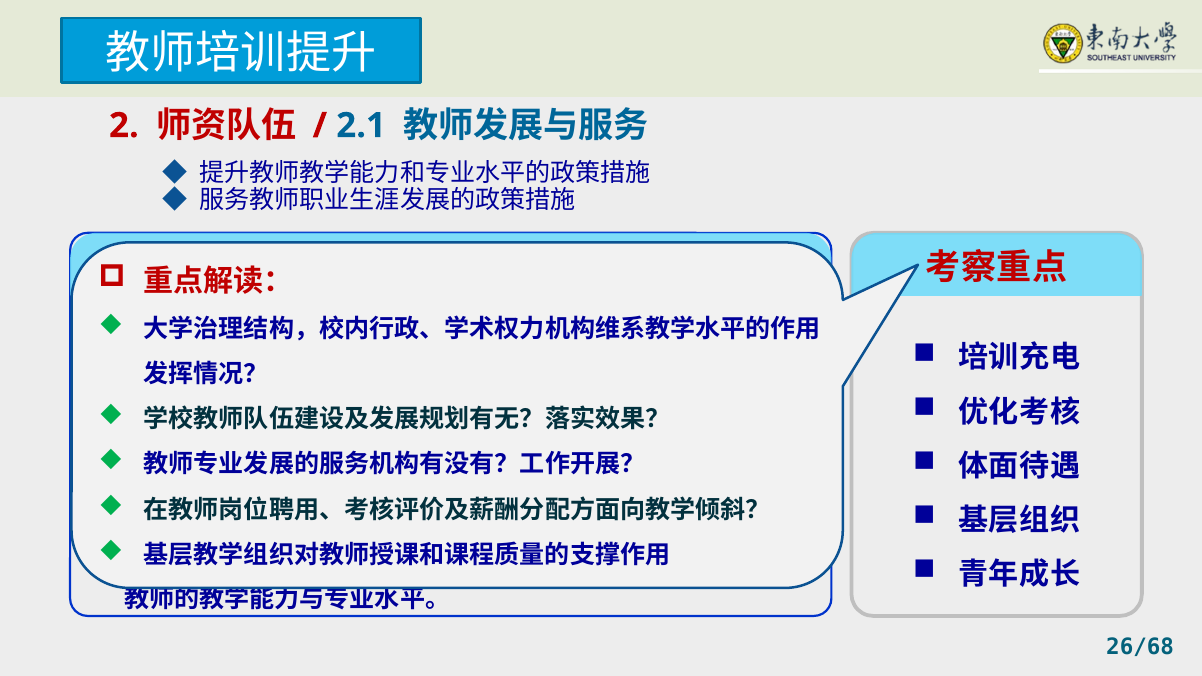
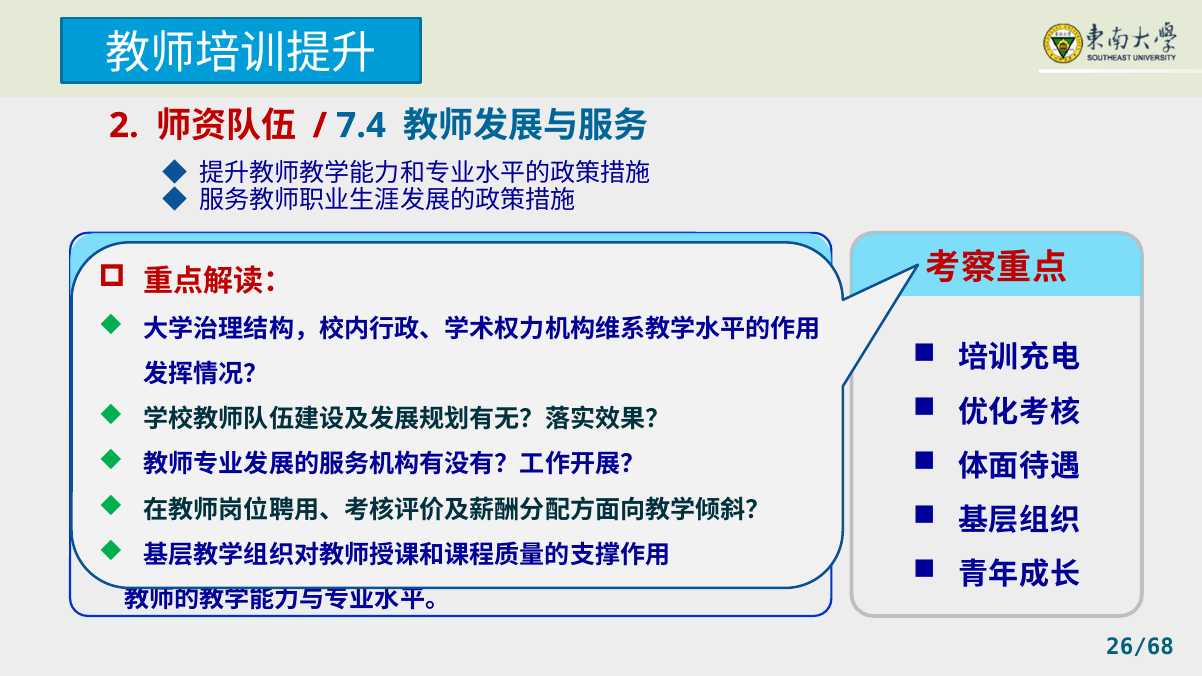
2.1: 2.1 -> 7.4 (361, 126)
